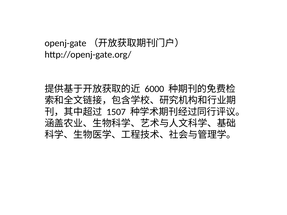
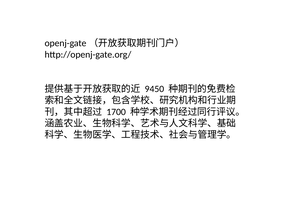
6000: 6000 -> 9450 (154, 89)
1507: 1507 -> 1700 (116, 112)
